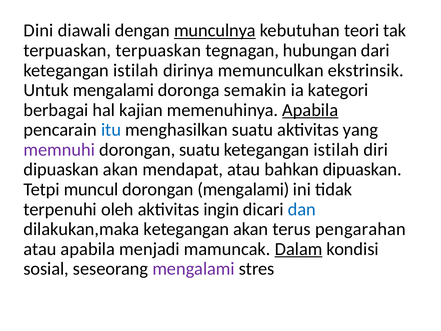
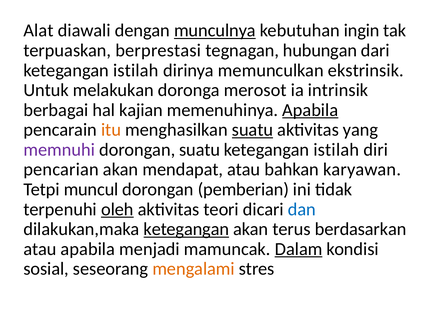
Dini: Dini -> Alat (39, 31)
teori: teori -> ingin (362, 31)
terpuaskan terpuaskan: terpuaskan -> berprestasi (158, 50)
Untuk mengalami: mengalami -> melakukan (113, 90)
semakin: semakin -> merosot (255, 90)
kategori: kategori -> intrinsik (338, 90)
itu colour: blue -> orange (111, 130)
suatu underline: none -> present (253, 130)
dipuaskan: dipuaskan -> pencarian (61, 169)
bahkan dipuaskan: dipuaskan -> karyawan (362, 169)
dorongan mengalami: mengalami -> pemberian (243, 189)
oleh underline: none -> present (117, 209)
ingin: ingin -> teori (221, 209)
ketegangan underline: none -> present (186, 229)
pengarahan: pengarahan -> berdasarkan (361, 229)
mengalami colour: purple -> orange (194, 269)
